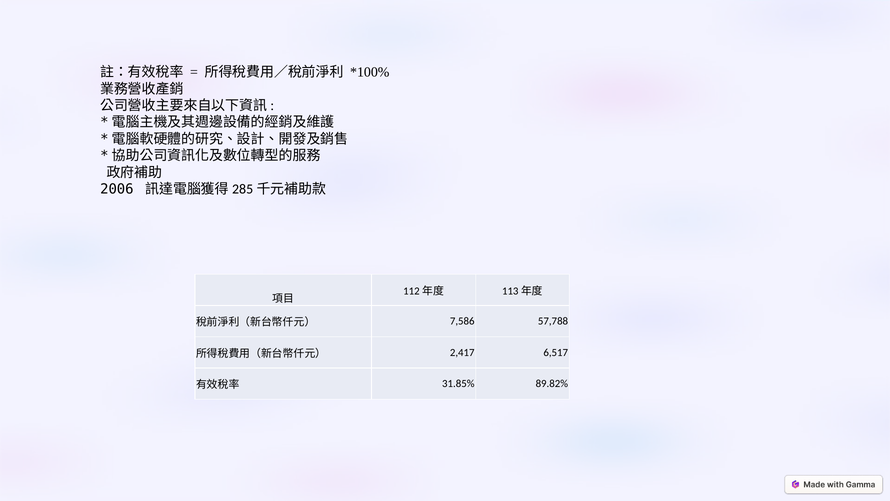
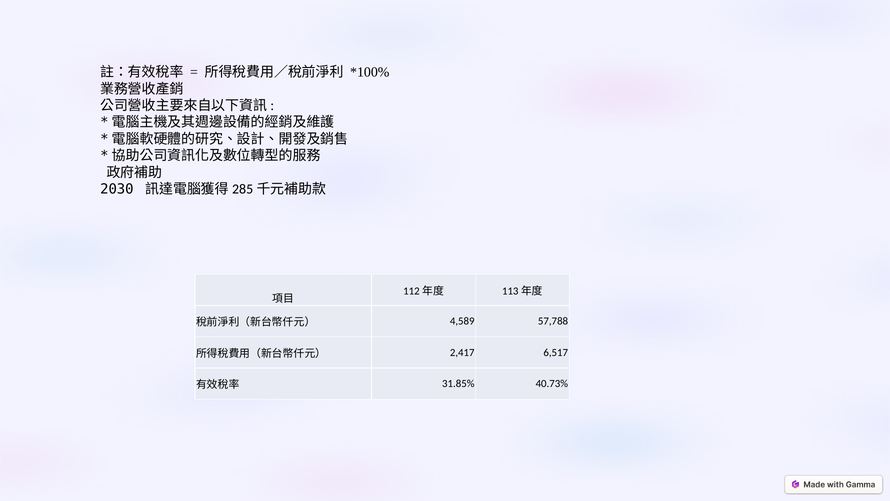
2006: 2006 -> 2030 (117, 189)
7,586: 7,586 -> 4,589 (462, 321)
89.82%: 89.82% -> 40.73% (552, 384)
